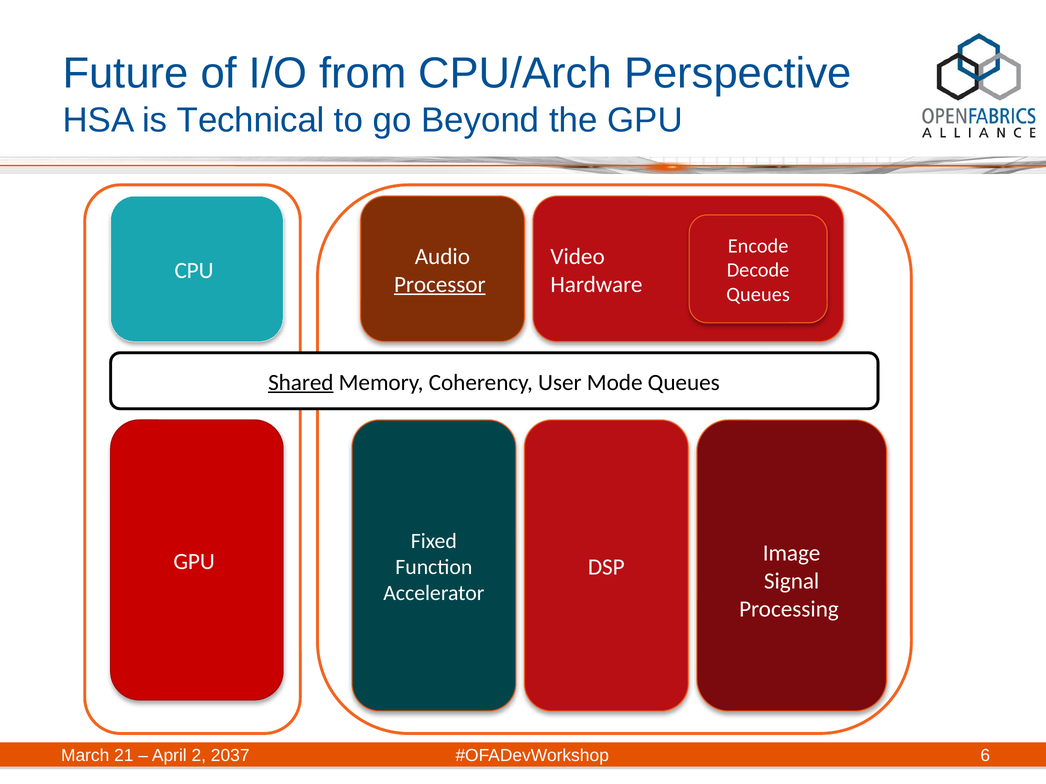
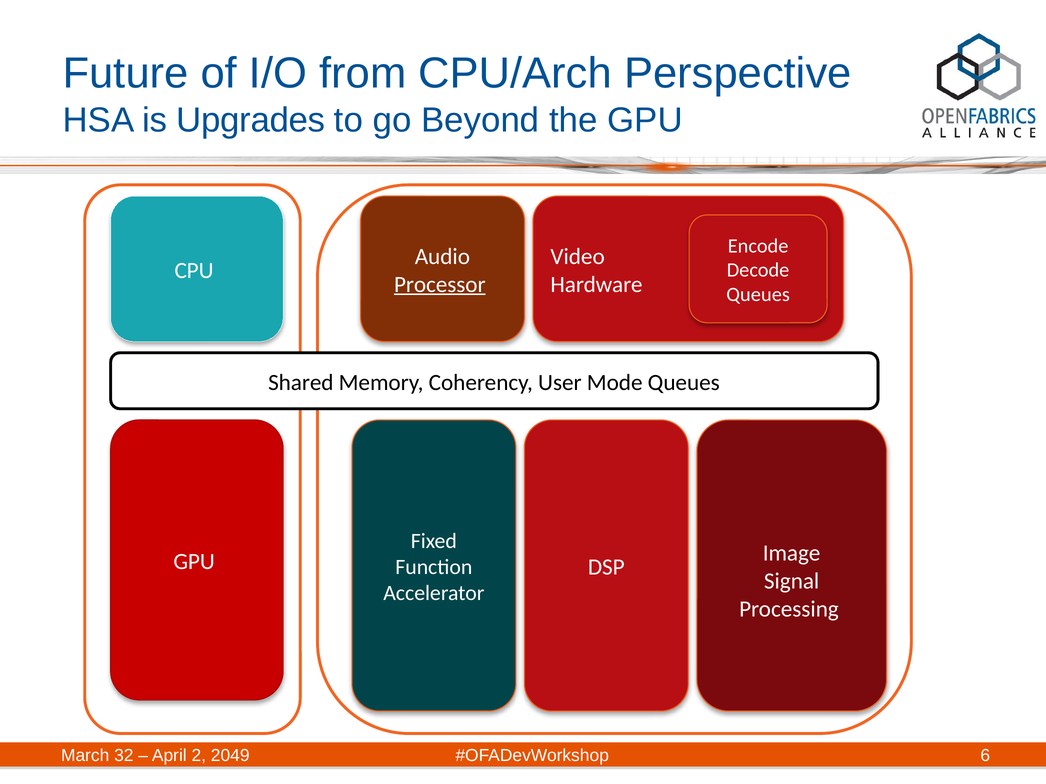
Technical: Technical -> Upgrades (251, 120)
Shared underline: present -> none (301, 383)
21: 21 -> 32 (124, 756)
2037: 2037 -> 2049 (230, 756)
